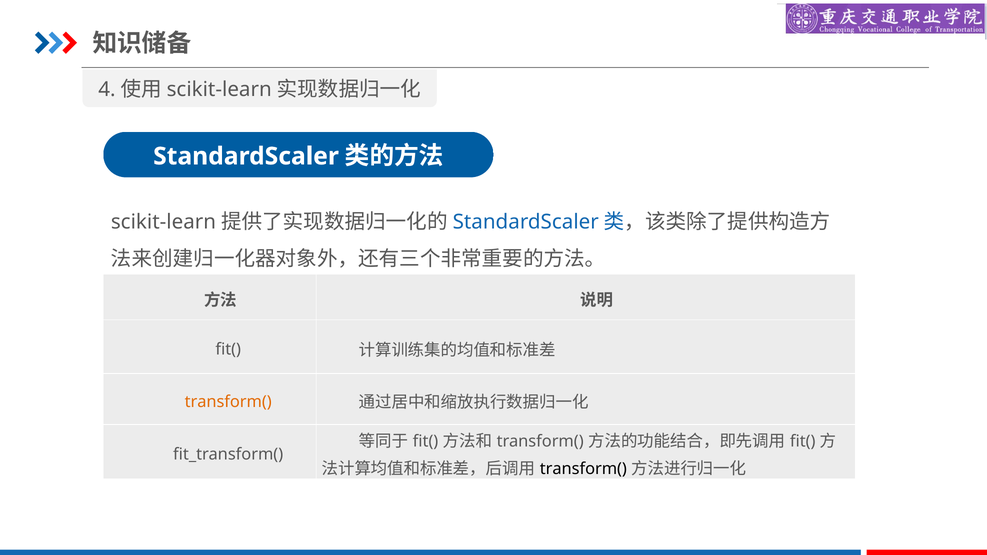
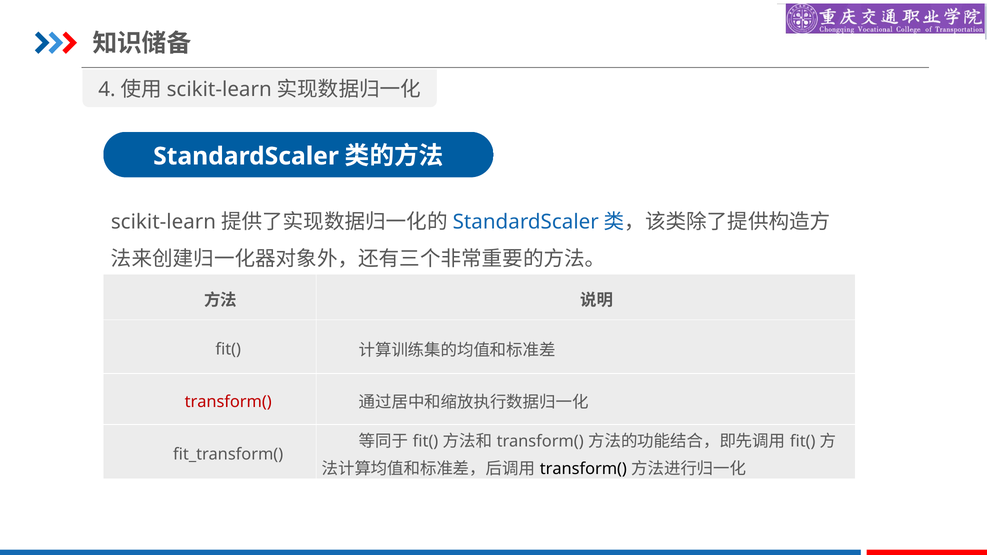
transform( colour: orange -> red (228, 402)
